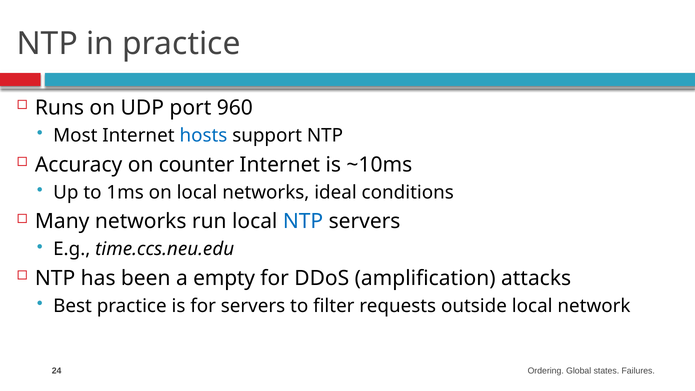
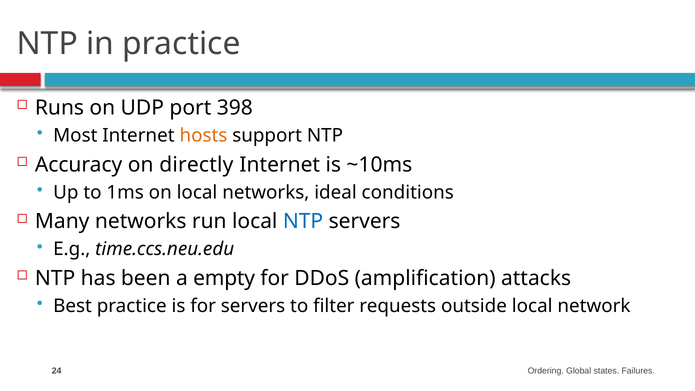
960: 960 -> 398 (235, 108)
hosts colour: blue -> orange (203, 136)
counter: counter -> directly (196, 165)
